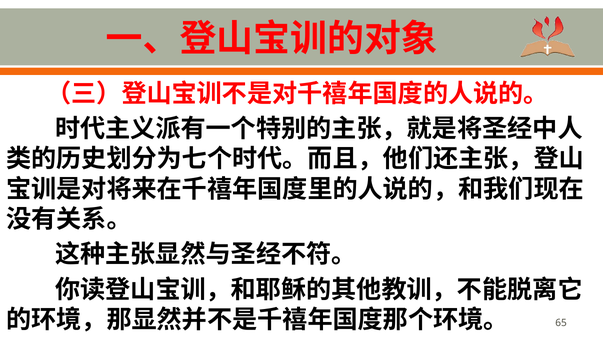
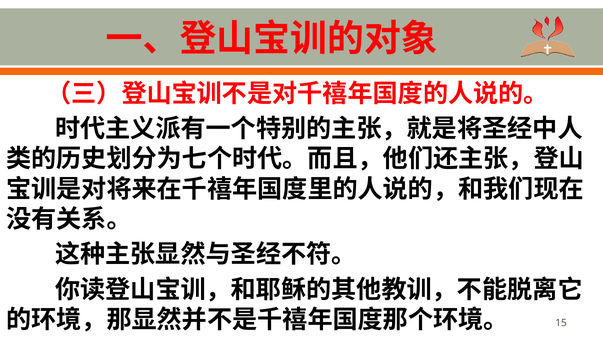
65: 65 -> 15 (561, 323)
